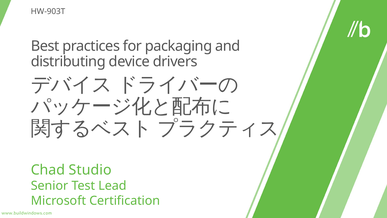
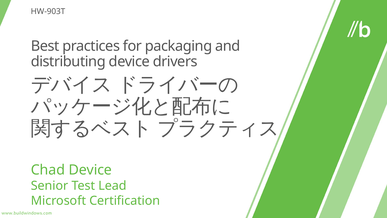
Chad Studio: Studio -> Device (90, 170)
